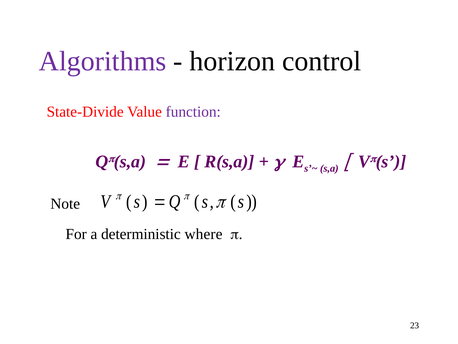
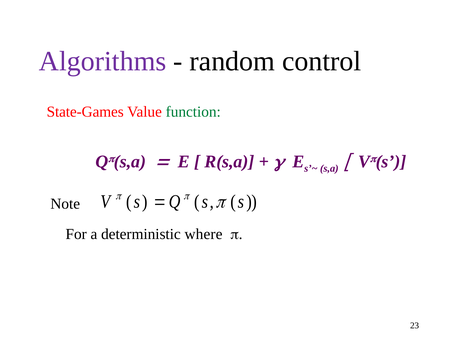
horizon: horizon -> random (232, 61)
State-Divide: State-Divide -> State-Games (85, 112)
function colour: purple -> green (193, 112)
